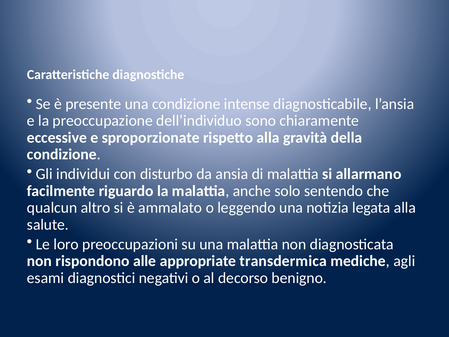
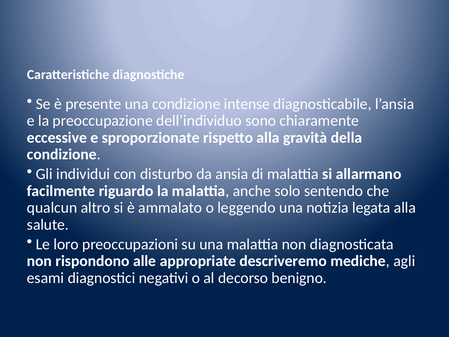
transdermica: transdermica -> descriveremo (283, 261)
